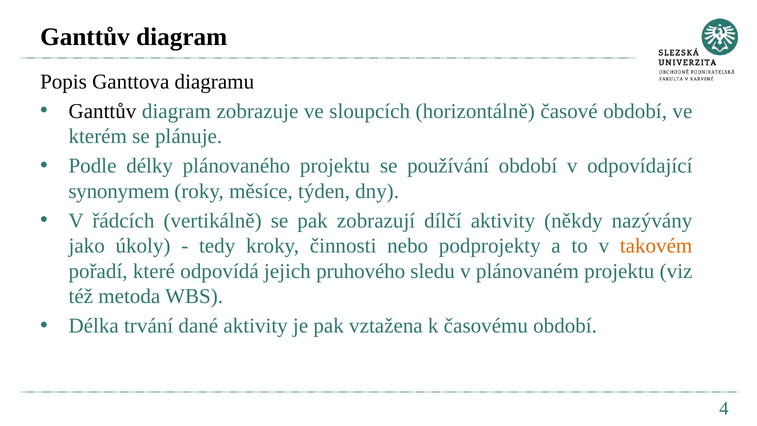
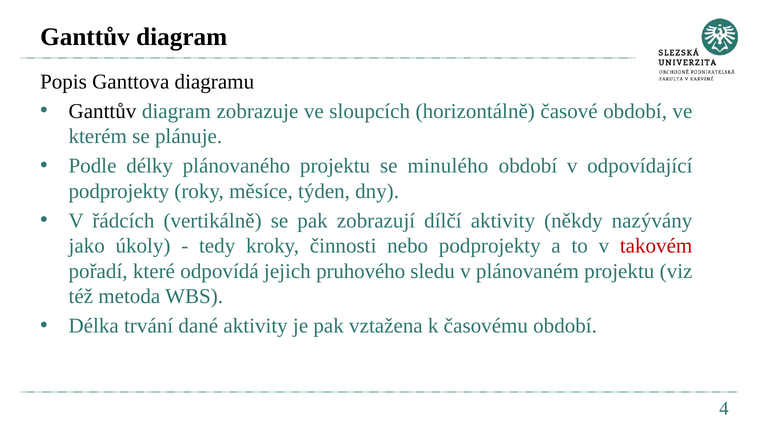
používání: používání -> minulého (448, 166)
synonymem: synonymem -> podprojekty (119, 191)
takovém colour: orange -> red (656, 246)
